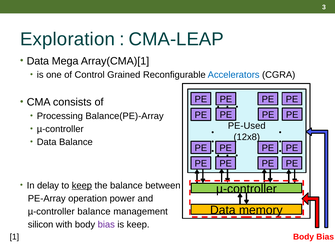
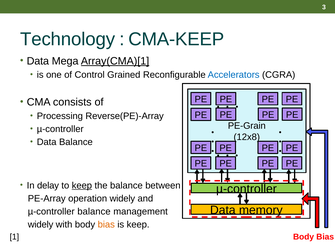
Exploration: Exploration -> Technology (68, 39)
CMA-LEAP: CMA-LEAP -> CMA-KEEP (176, 39)
Array(CMA)[1 underline: none -> present (115, 61)
Balance(PE)-Array: Balance(PE)-Array -> Reverse(PE)-Array (125, 116)
PE-Used: PE-Used -> PE-Grain (247, 126)
operation power: power -> widely (122, 198)
silicon: silicon -> widely (41, 224)
bias colour: purple -> orange (106, 224)
